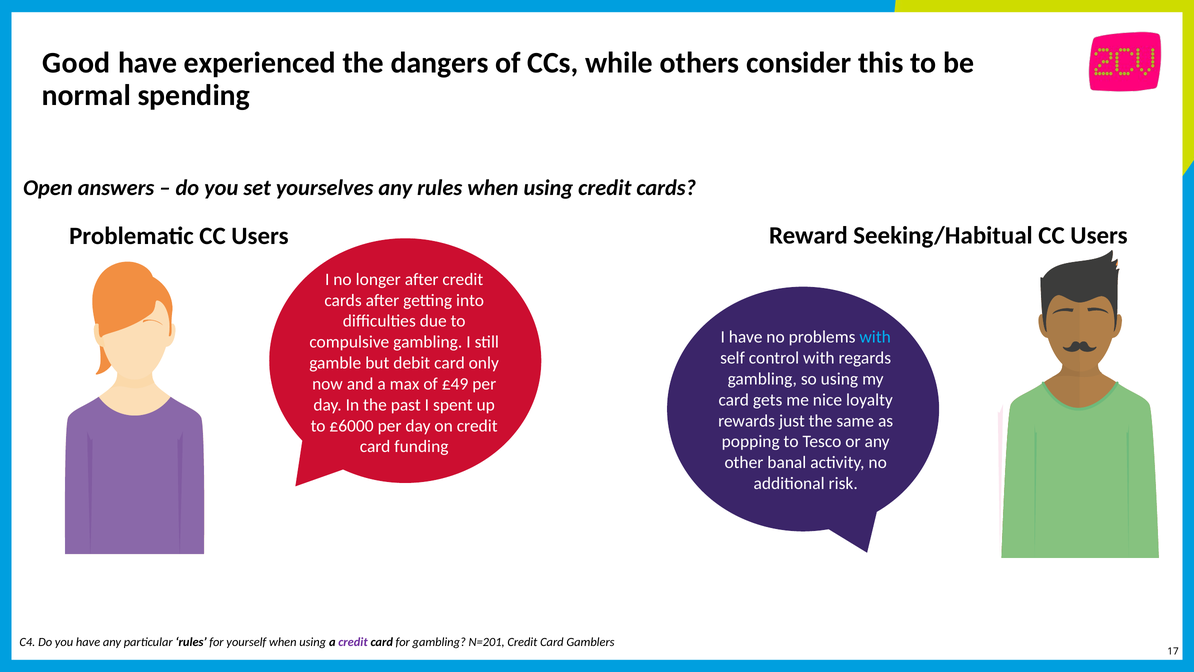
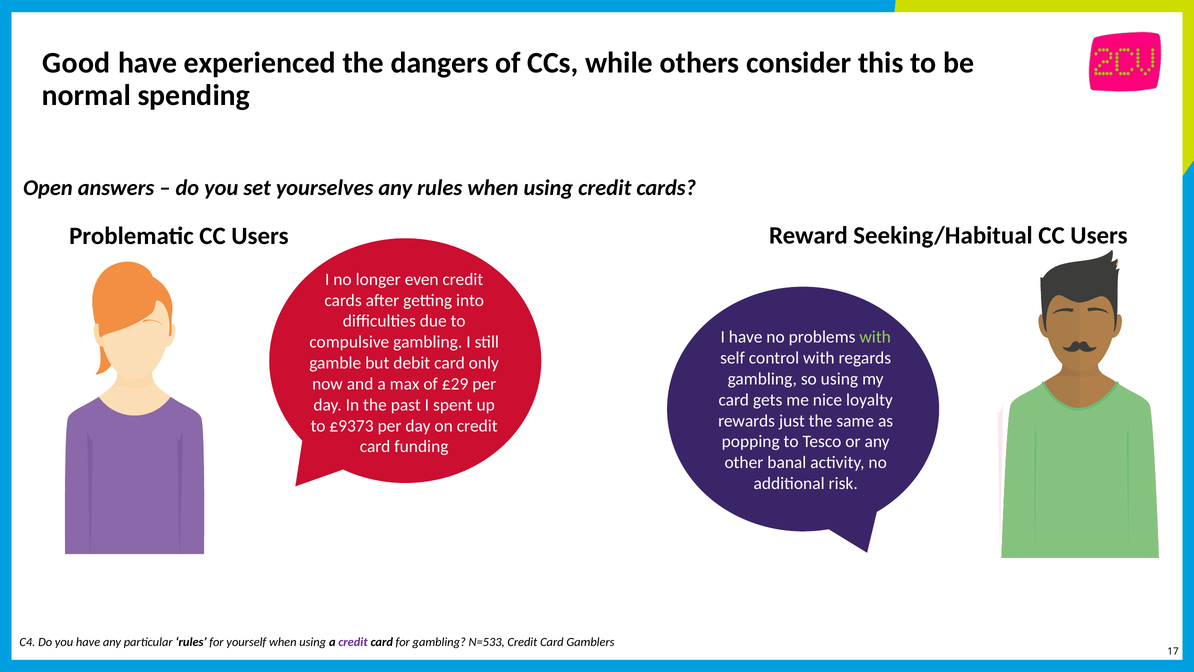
longer after: after -> even (422, 279)
with colour: light blue -> light green (875, 337)
£49: £49 -> £29 (455, 384)
£6000: £6000 -> £9373 (352, 426)
N=201: N=201 -> N=533 (487, 642)
